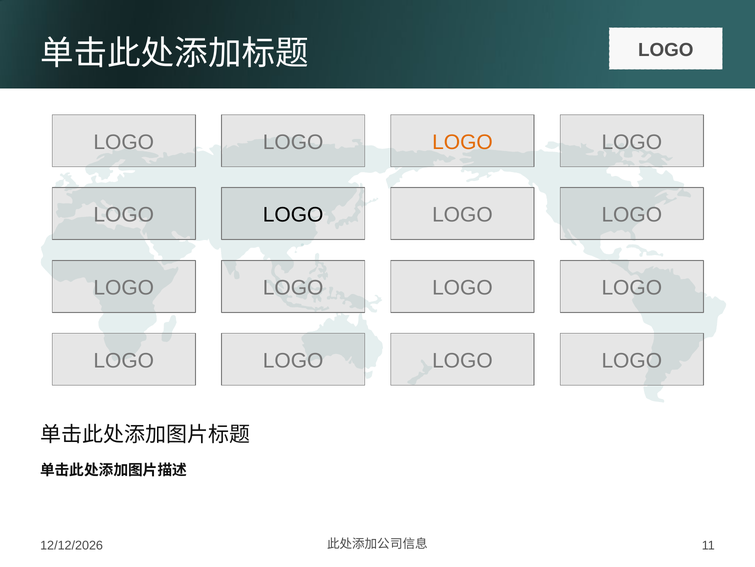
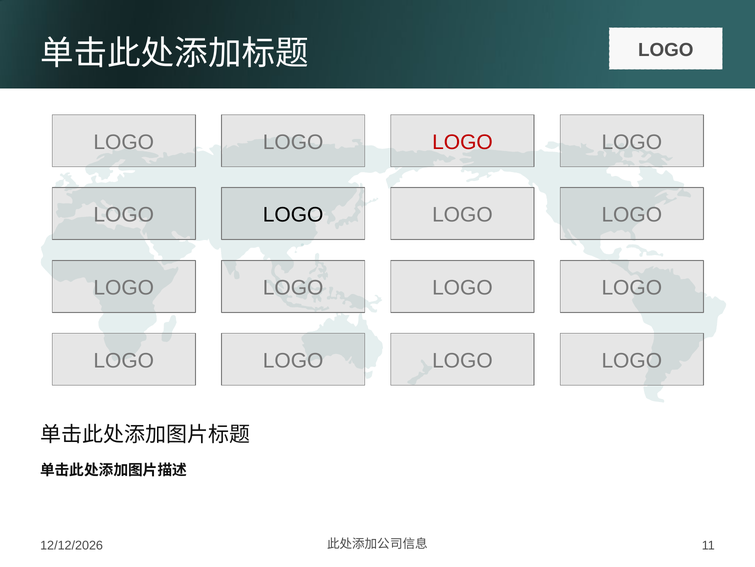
LOGO colour: orange -> red (462, 142)
